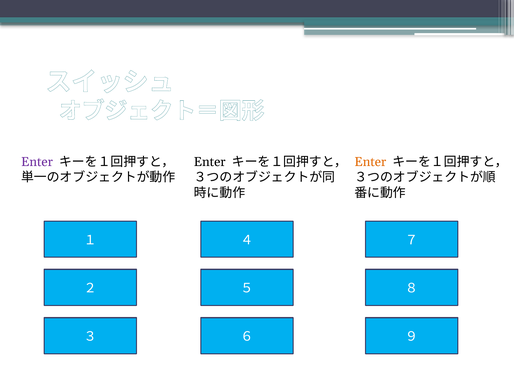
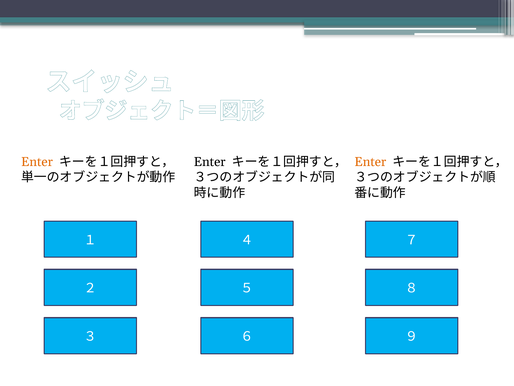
Enter colour: purple -> orange (37, 162)
